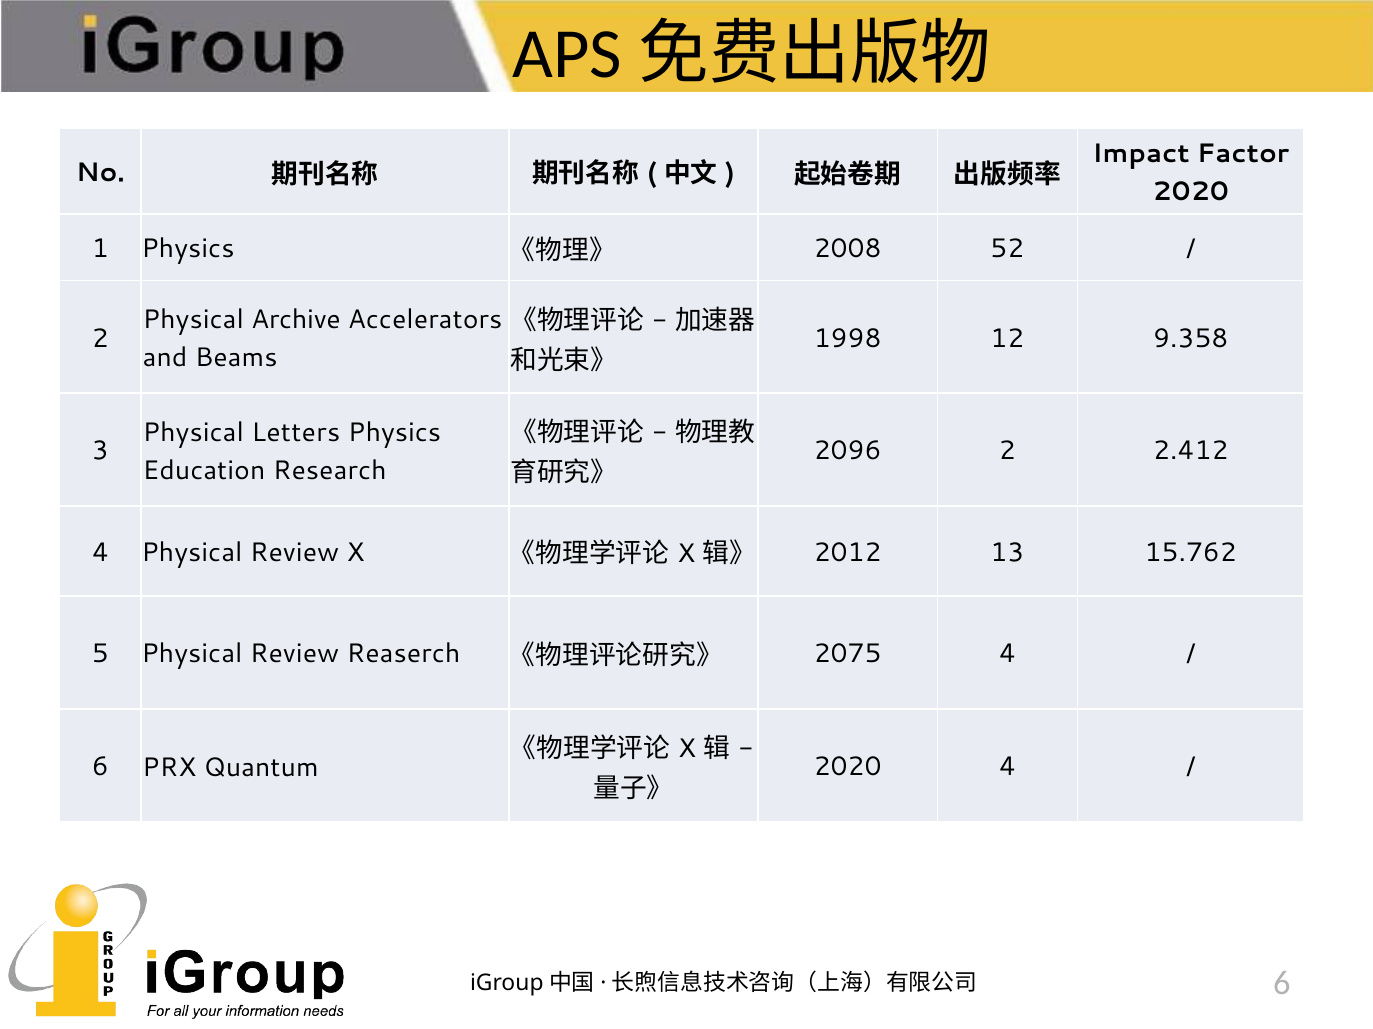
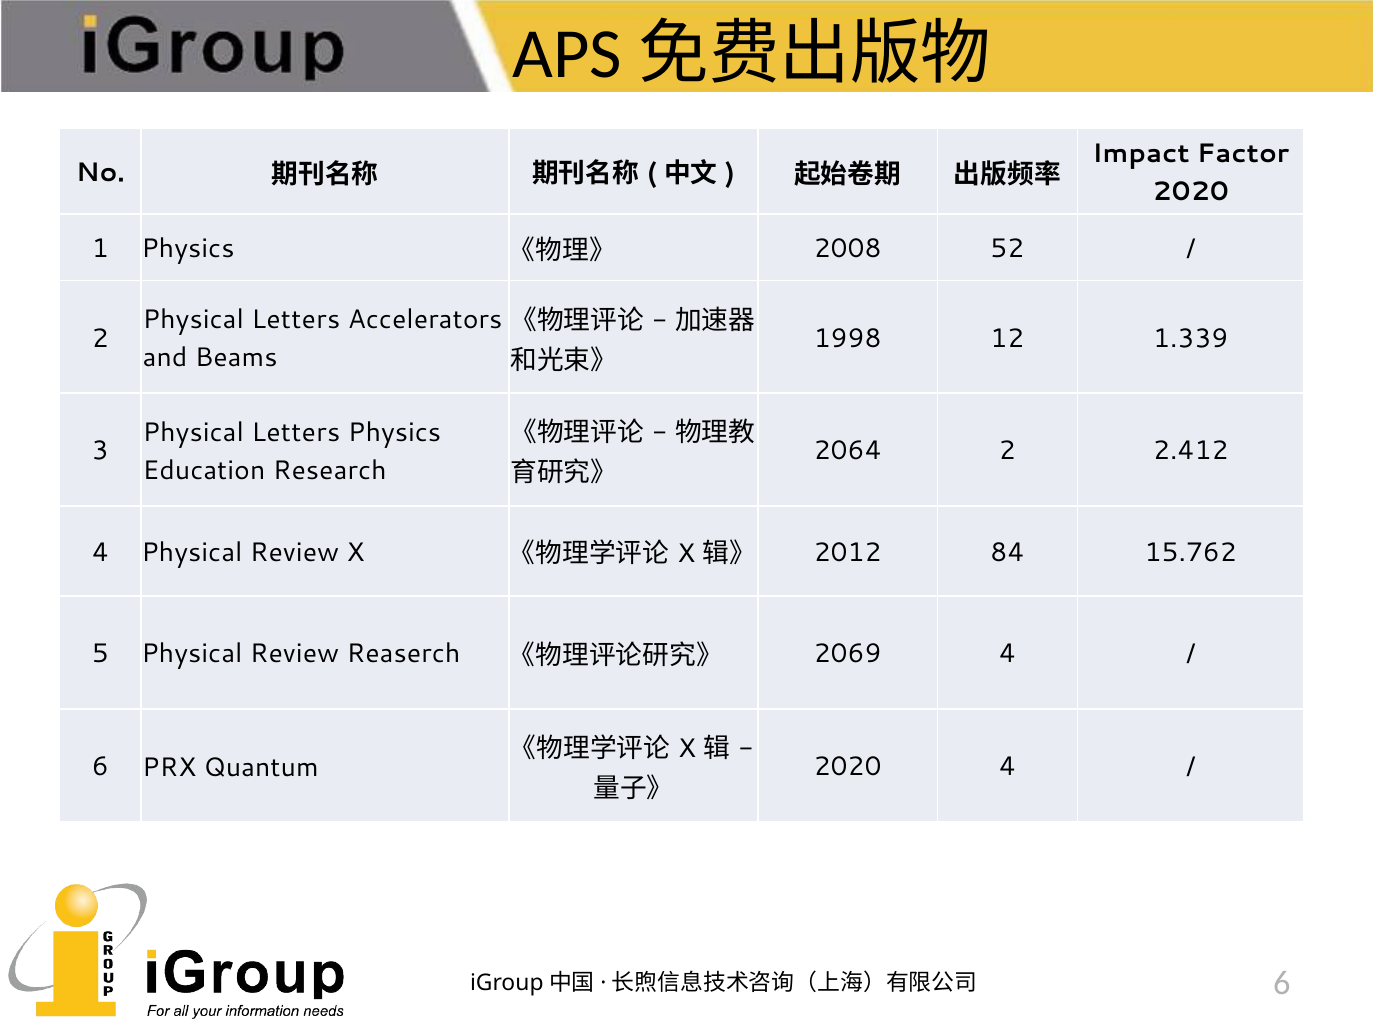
Archive: Archive -> Letters (296, 320)
9.358: 9.358 -> 1.339 (1191, 338)
2096: 2096 -> 2064 (848, 451)
13: 13 -> 84 (1007, 553)
2075: 2075 -> 2069 (848, 654)
